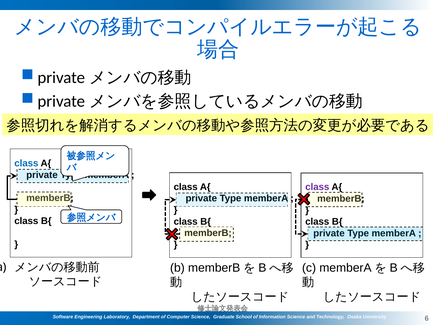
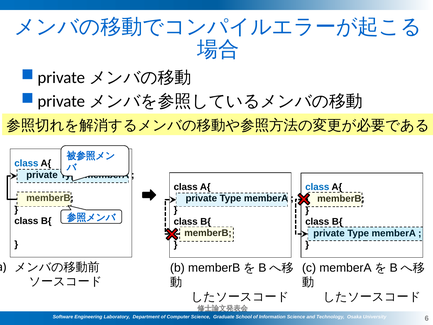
class colour: purple -> blue (317, 187)
